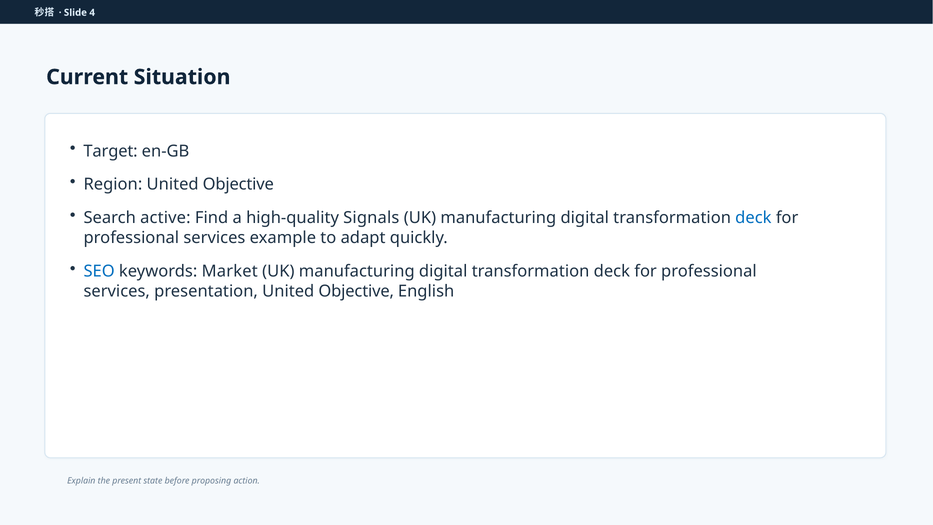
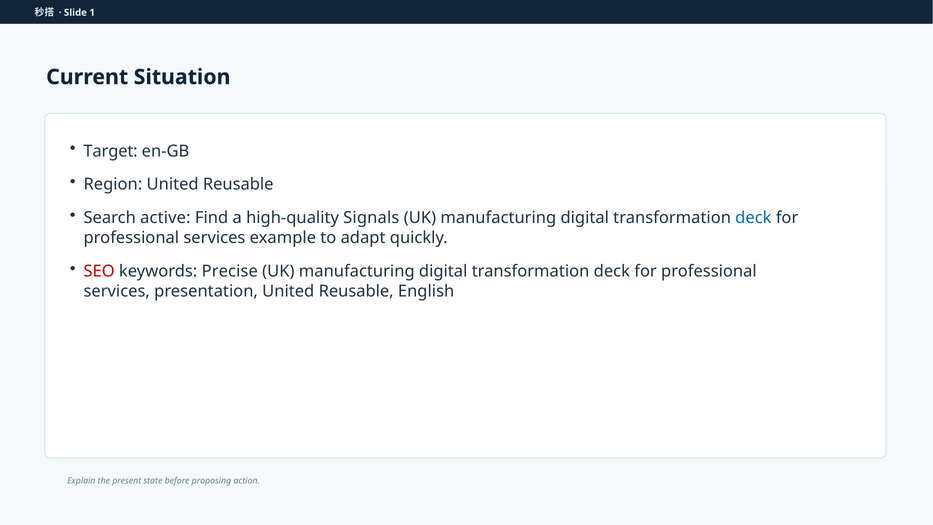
4: 4 -> 1 (92, 13)
Region United Objective: Objective -> Reusable (238, 184)
SEO colour: blue -> red (99, 271)
Market: Market -> Precise (230, 271)
presentation United Objective: Objective -> Reusable (356, 291)
